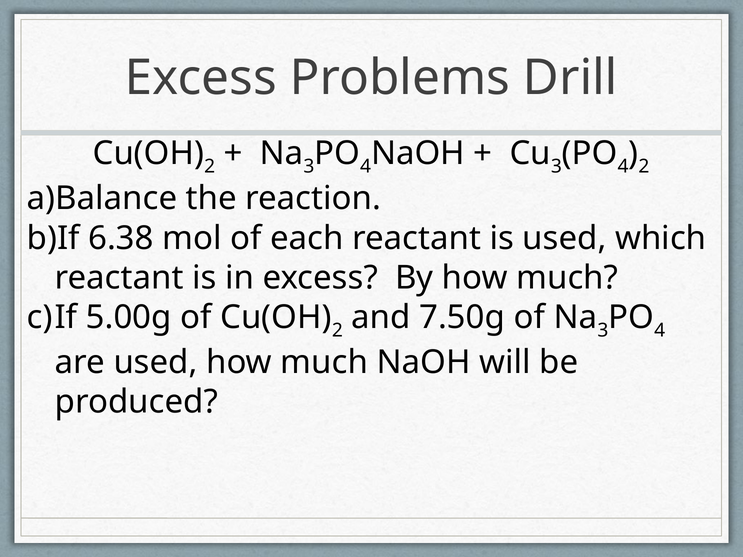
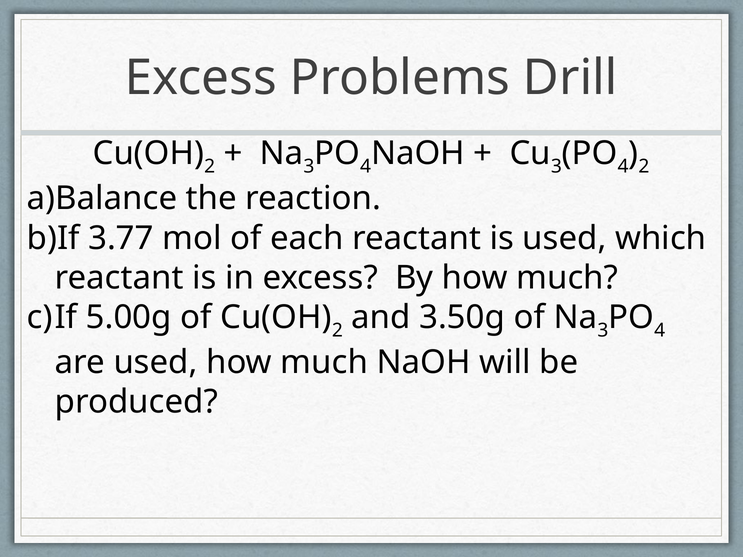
6.38: 6.38 -> 3.77 (121, 238)
7.50g: 7.50g -> 3.50g (462, 318)
